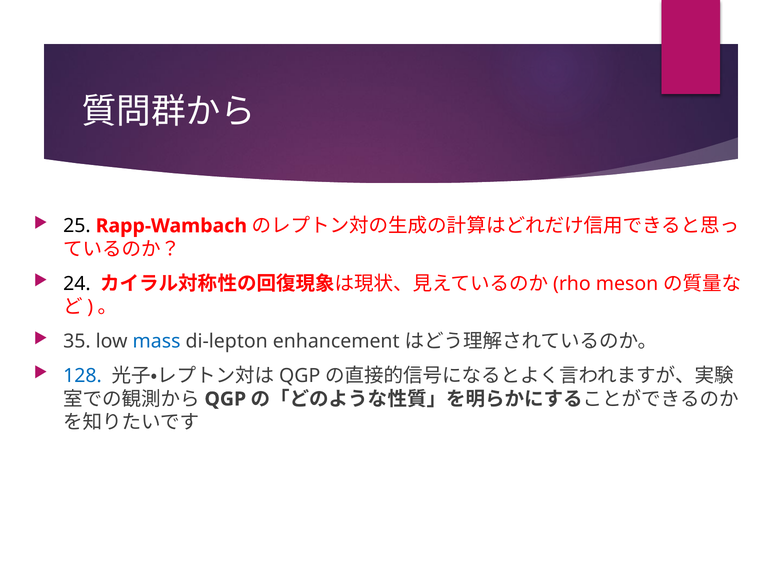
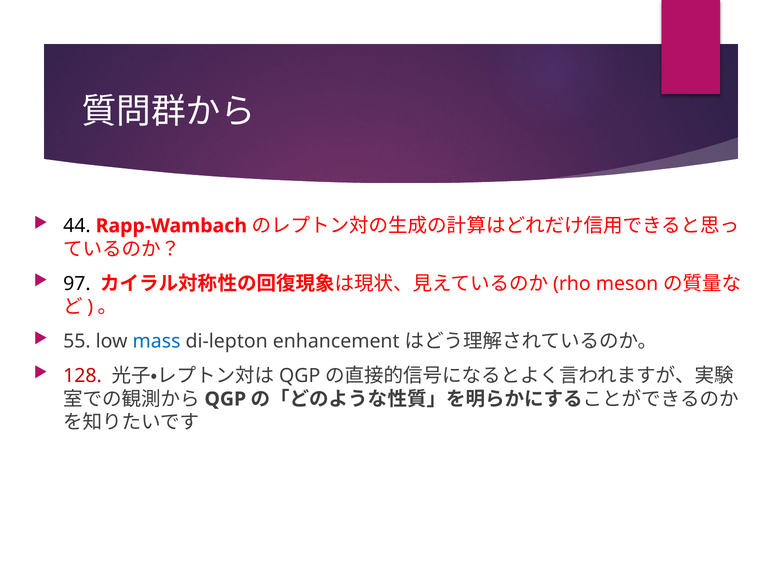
25: 25 -> 44 (77, 226)
24: 24 -> 97 (77, 283)
35: 35 -> 55 (77, 341)
128 colour: blue -> red (82, 375)
